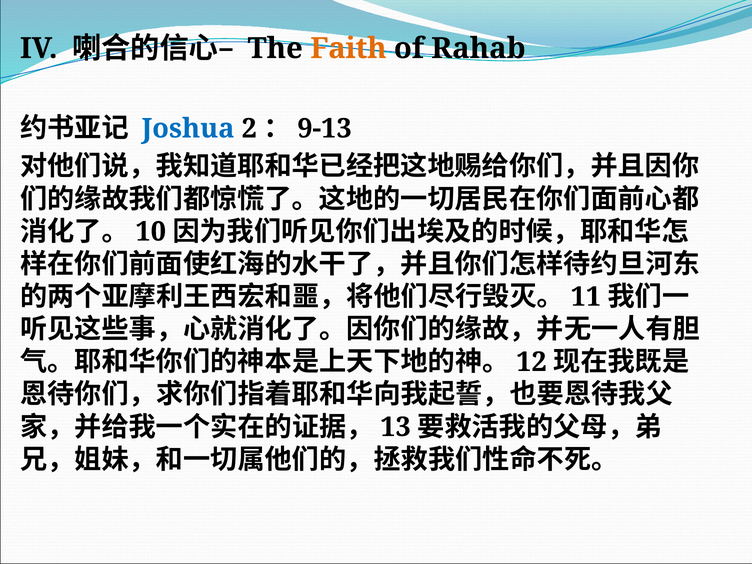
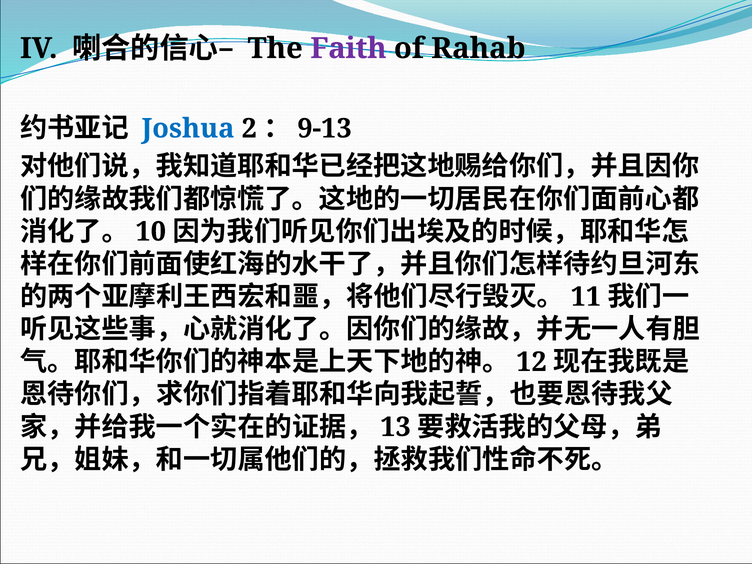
Faith colour: orange -> purple (348, 48)
